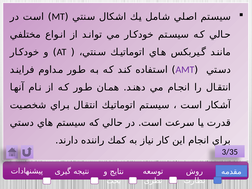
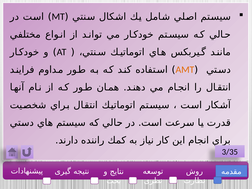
AMT colour: purple -> orange (185, 70)
